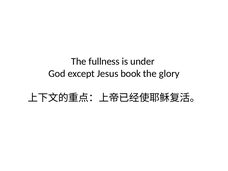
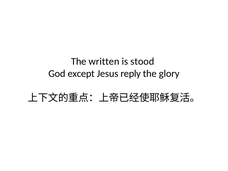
fullness: fullness -> written (104, 61)
under: under -> stood (142, 61)
book: book -> reply (131, 74)
